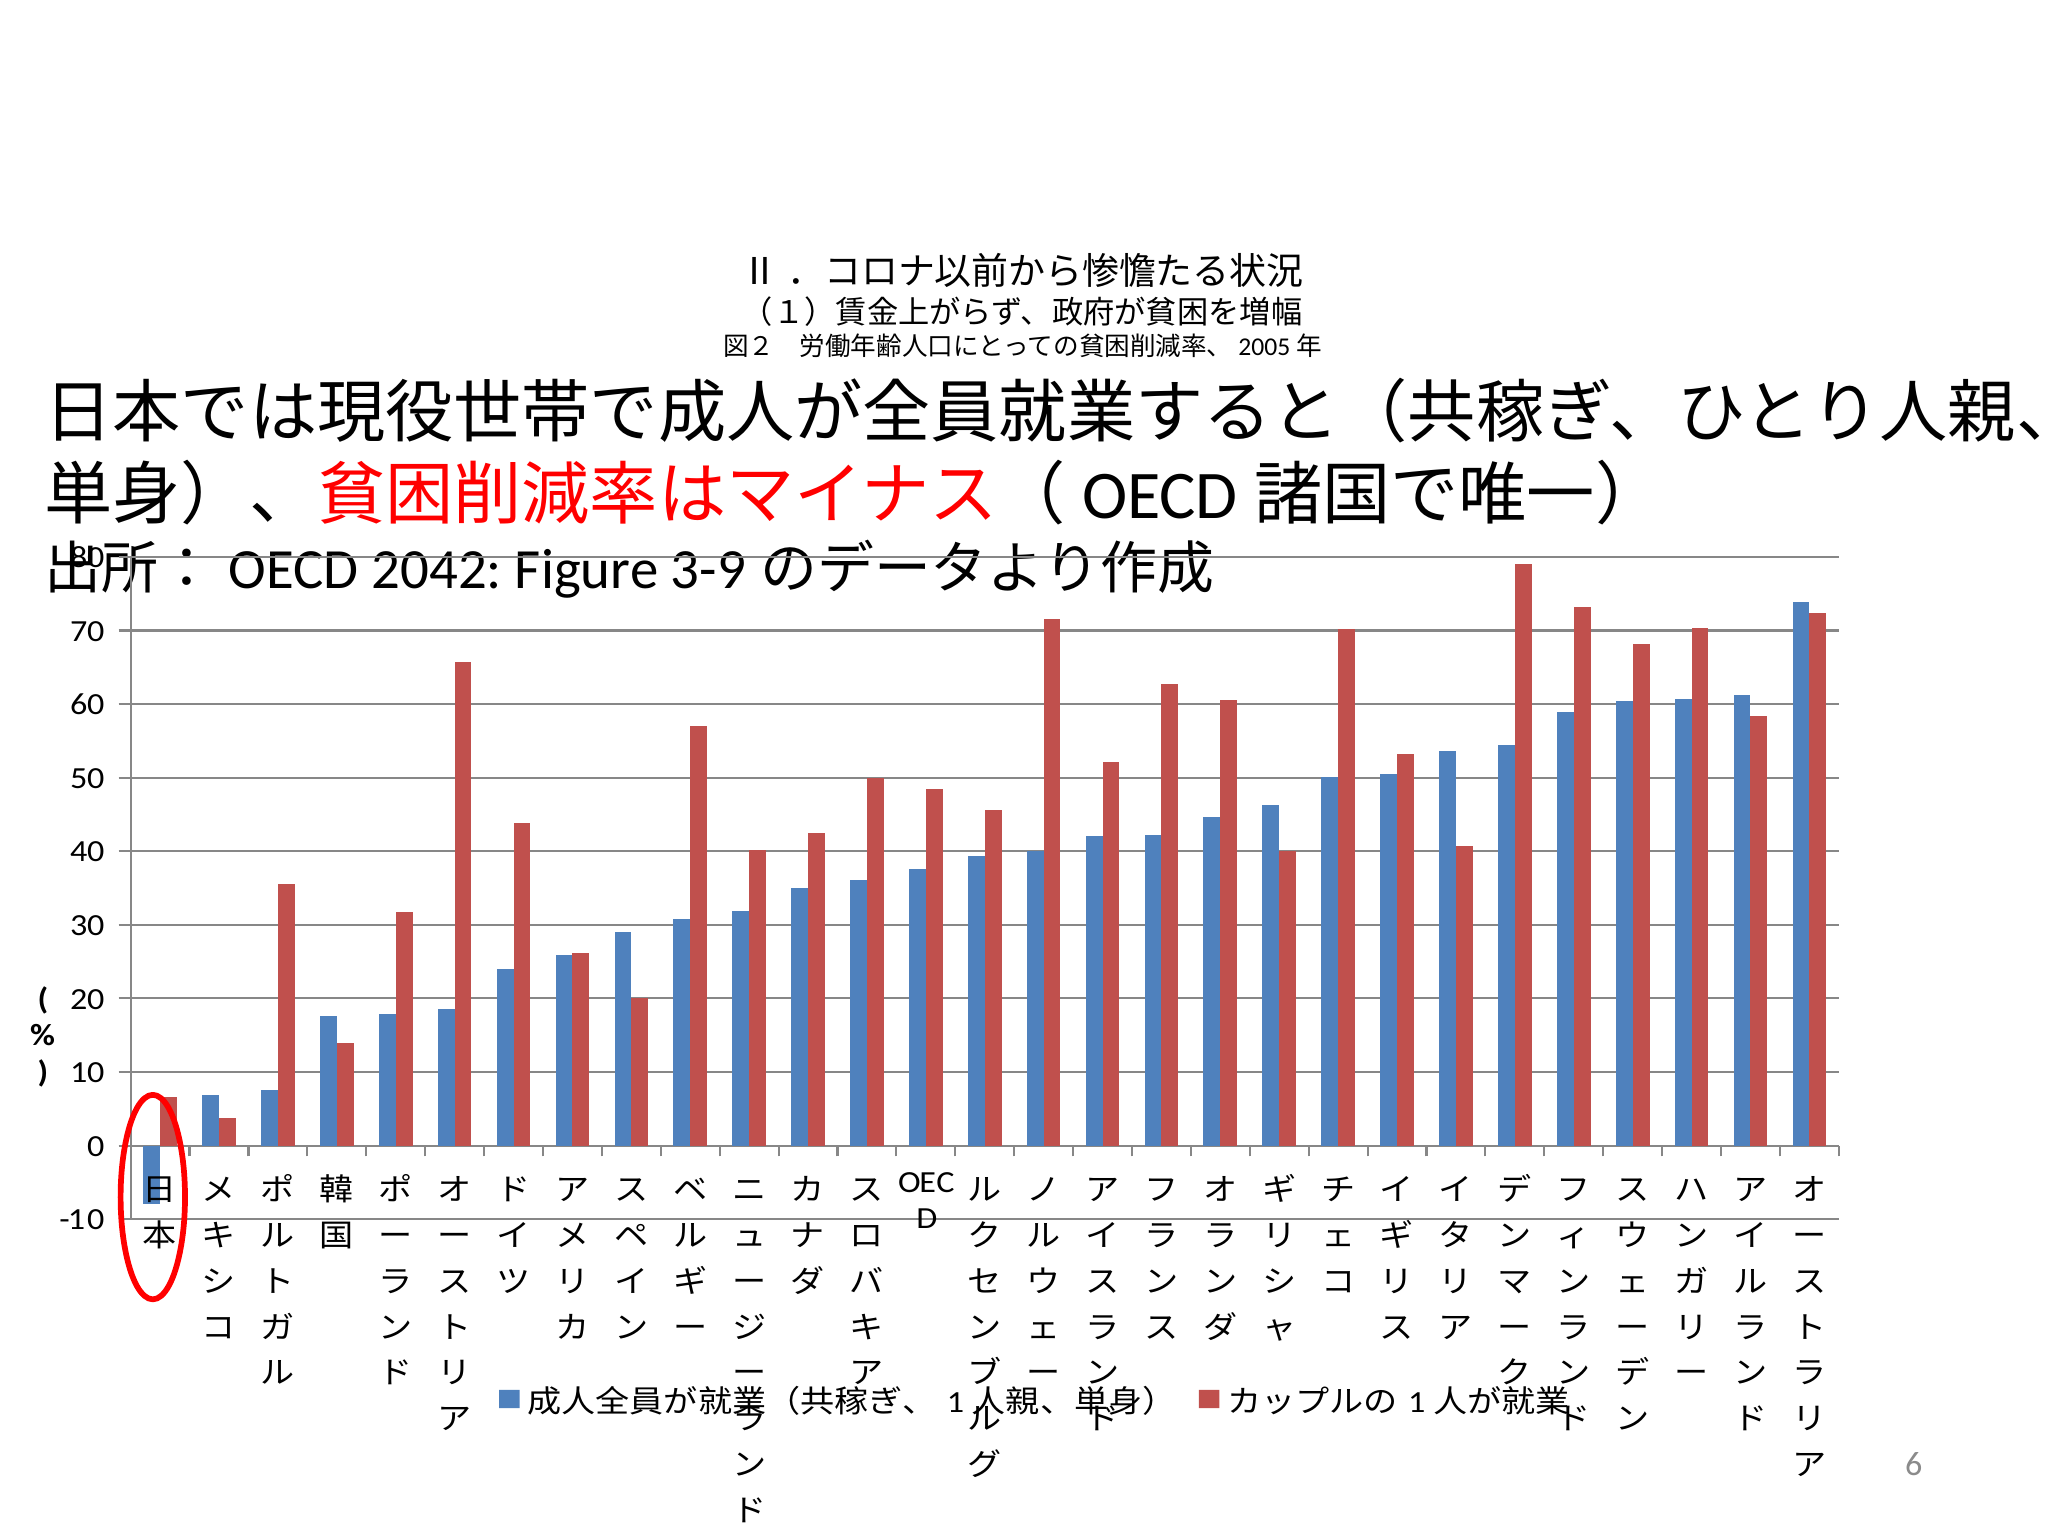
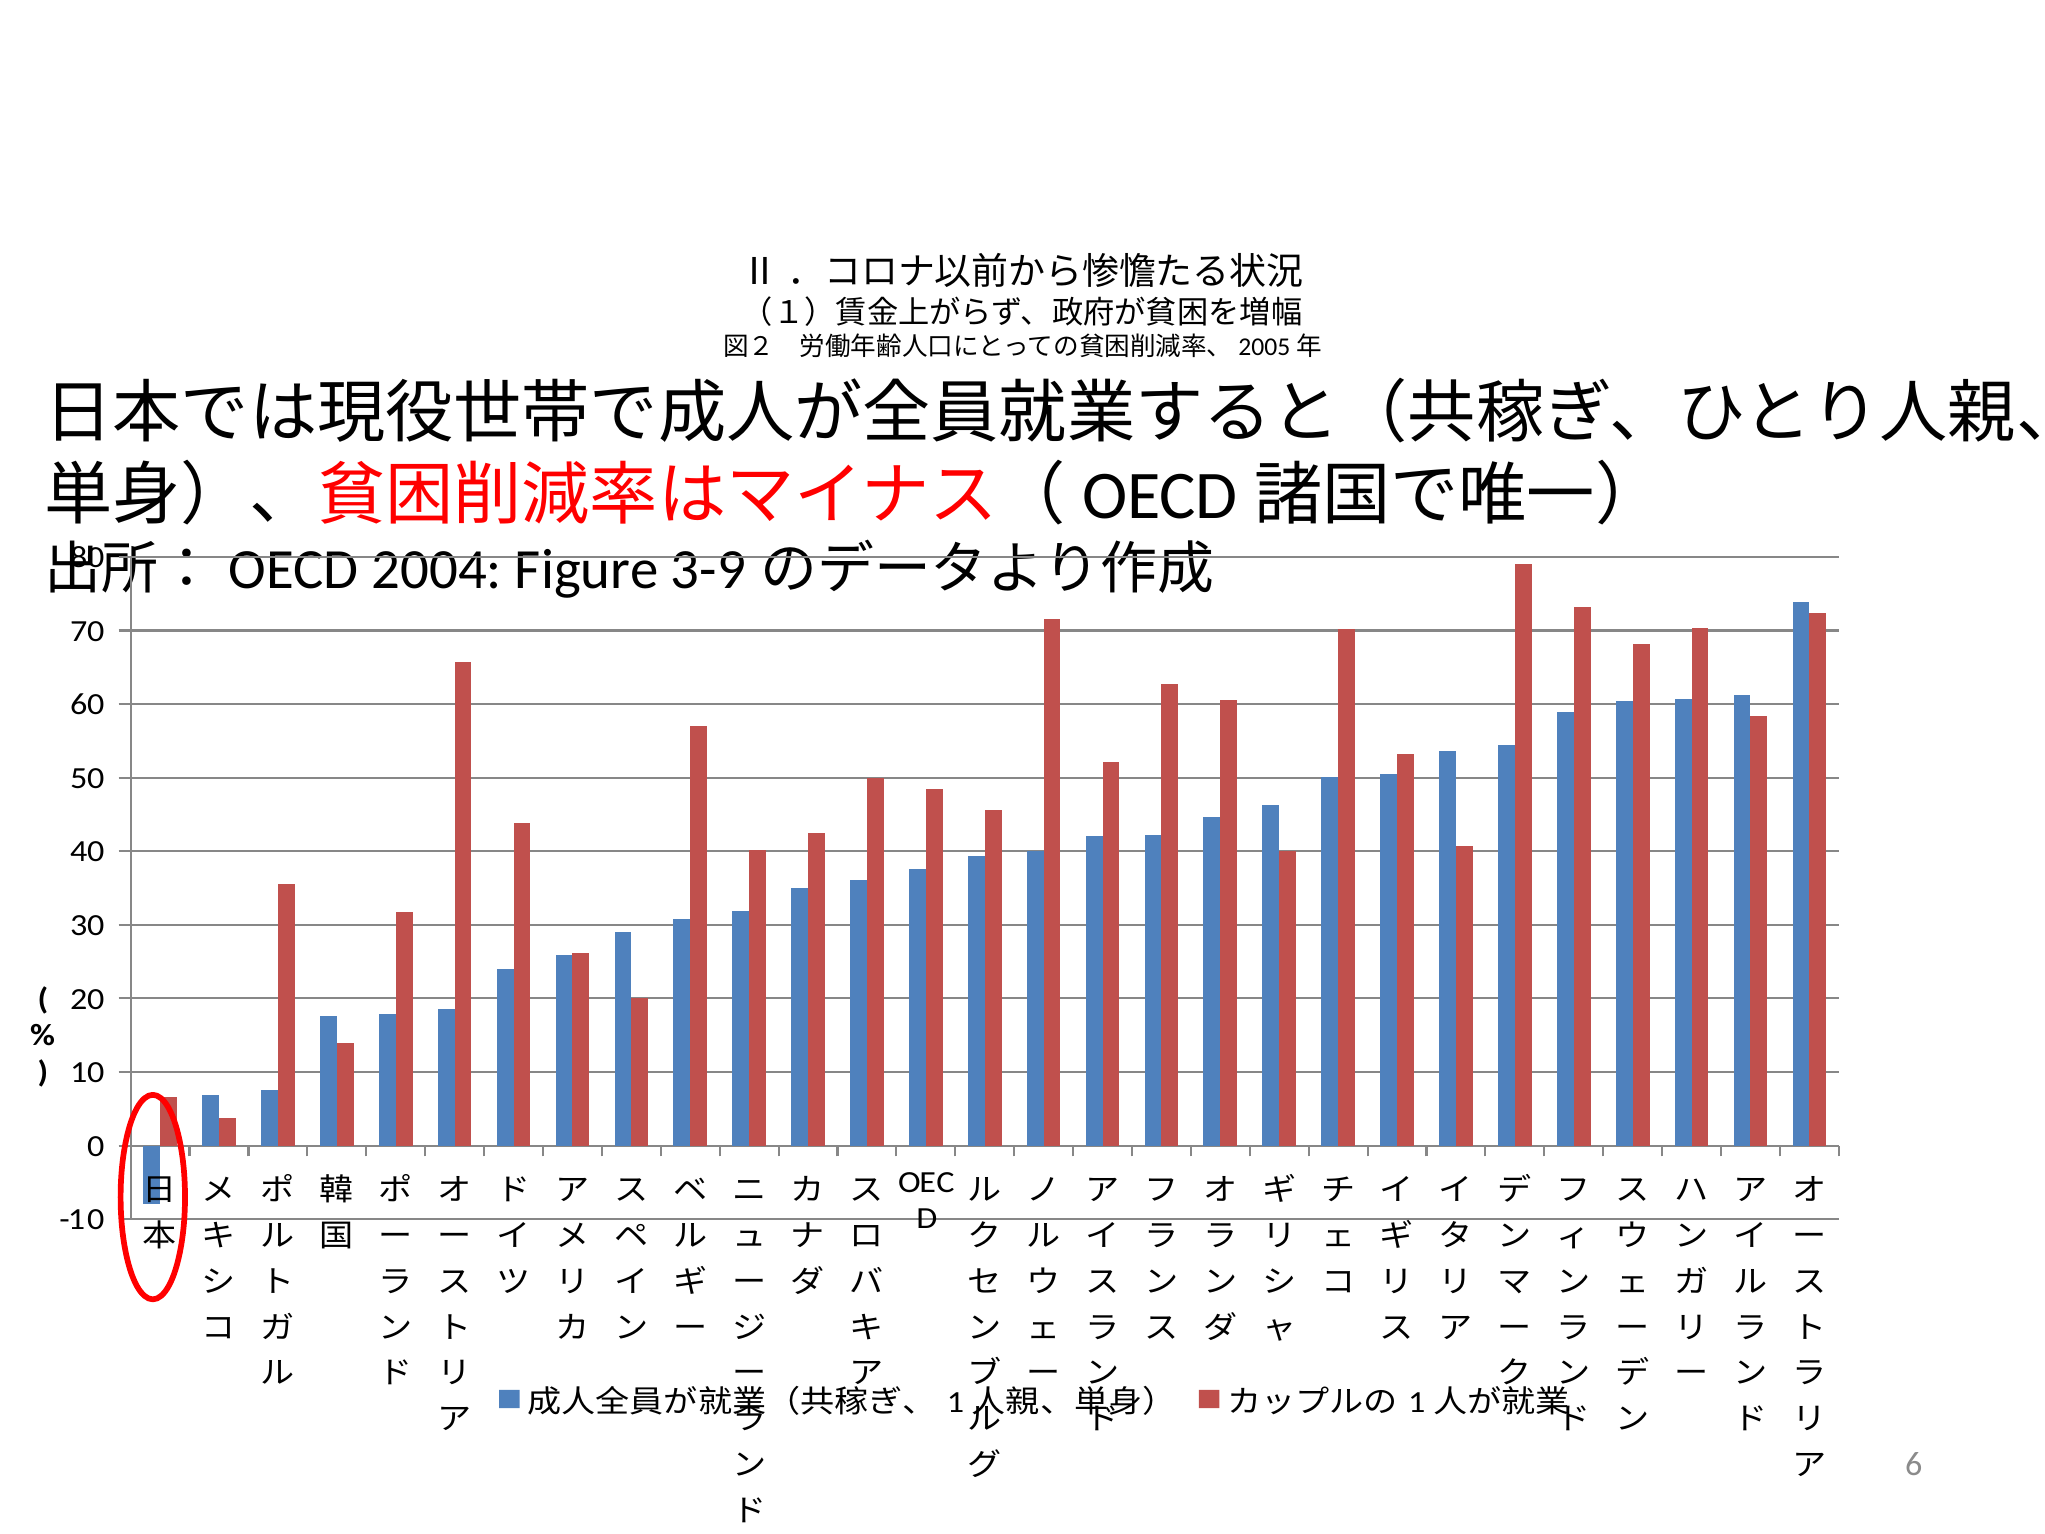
2042: 2042 -> 2004 (437, 570)
